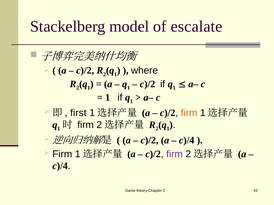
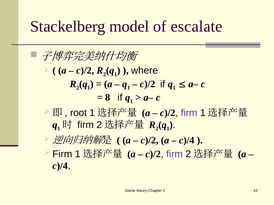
1: 1 -> 8 (108, 98)
first: first -> root (78, 113)
firm colour: orange -> purple (189, 113)
